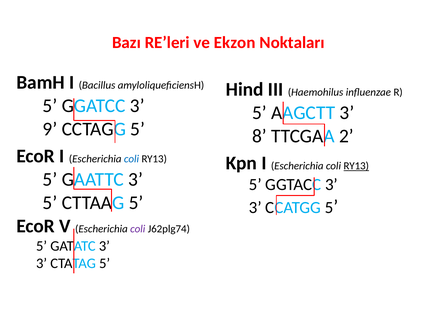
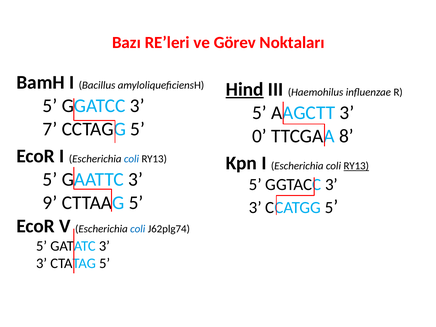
Ekzon: Ekzon -> Görev (235, 42)
Hind underline: none -> present (245, 89)
9: 9 -> 7 (50, 129)
8: 8 -> 0 (259, 136)
2: 2 -> 8 (346, 136)
5: 5 -> 9 (50, 203)
coli colour: purple -> blue (138, 229)
